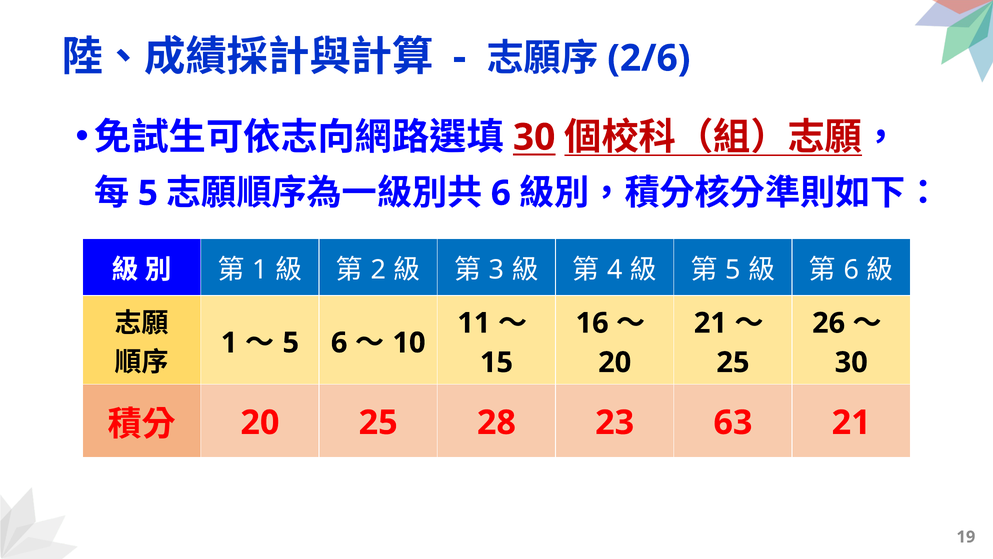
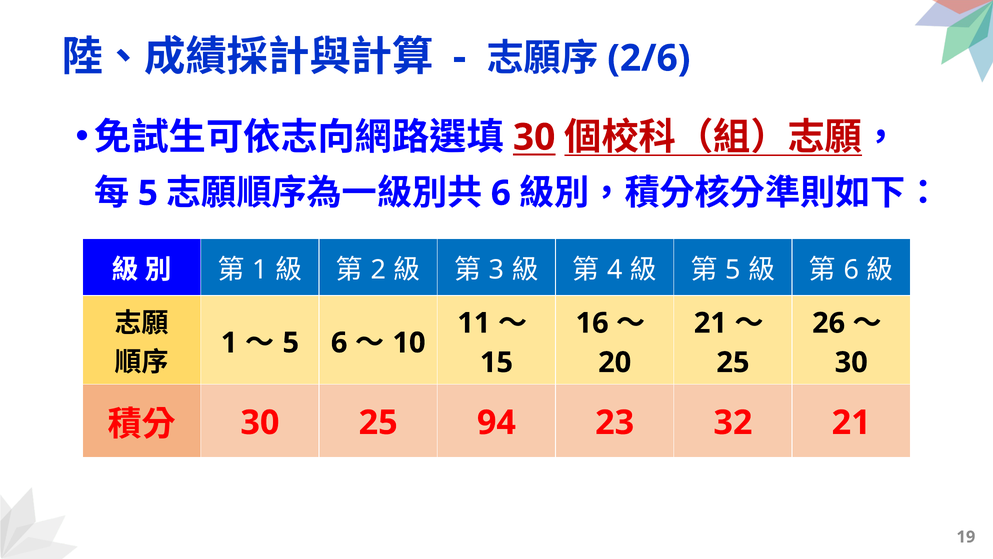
20: 20 -> 30 (260, 422)
28: 28 -> 94 (496, 422)
63: 63 -> 32 (733, 422)
